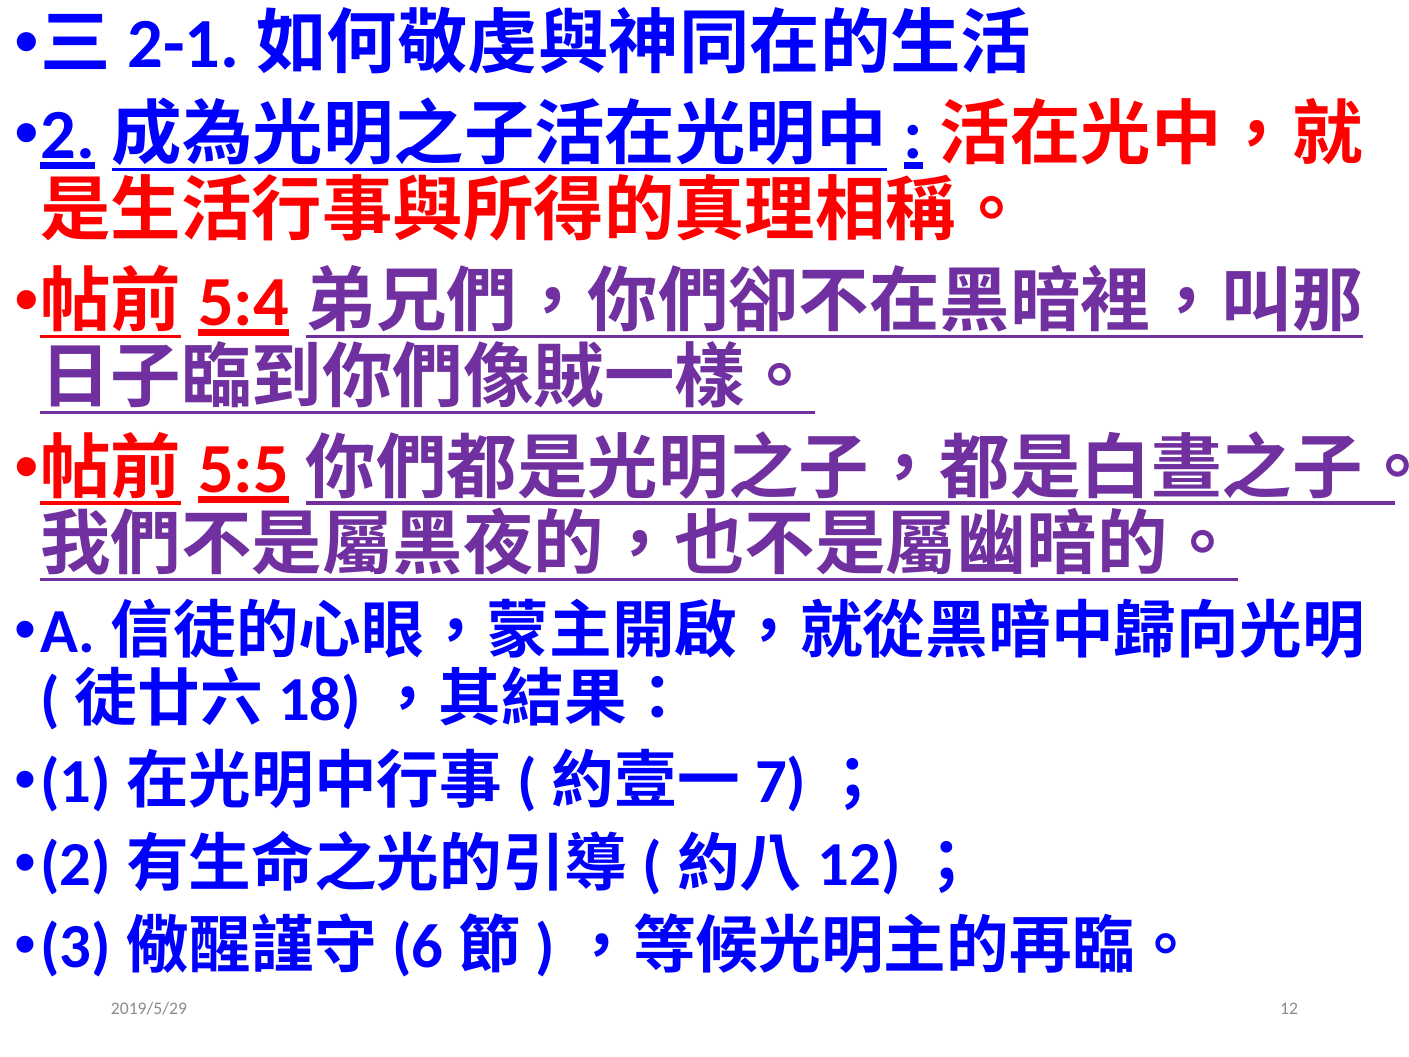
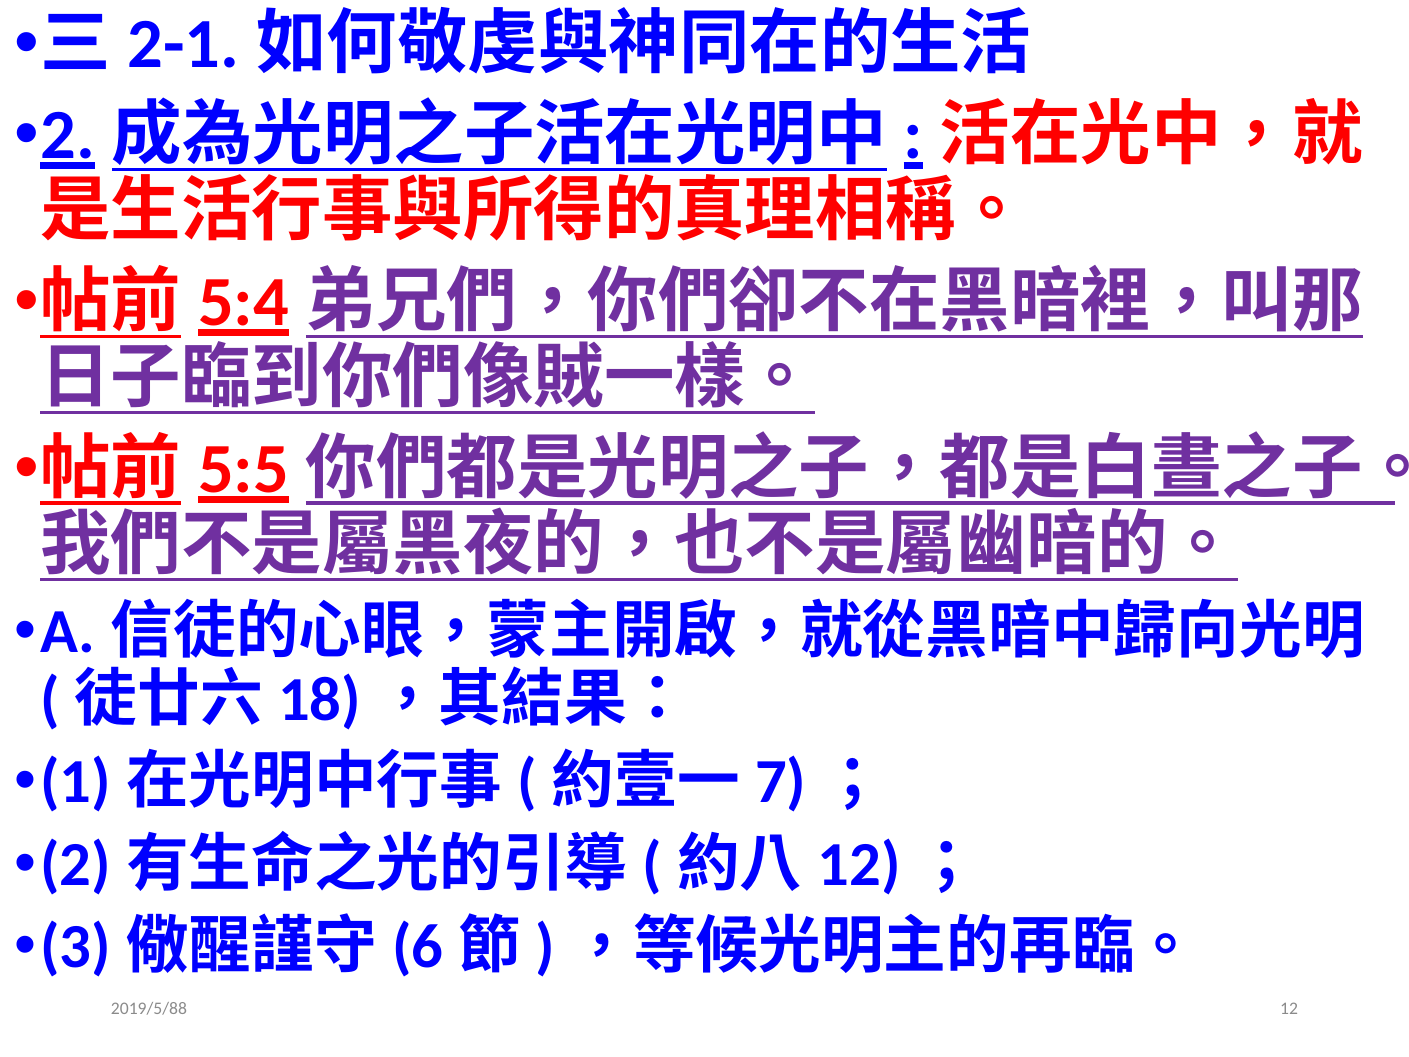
2019/5/29: 2019/5/29 -> 2019/5/88 (149, 1009)
